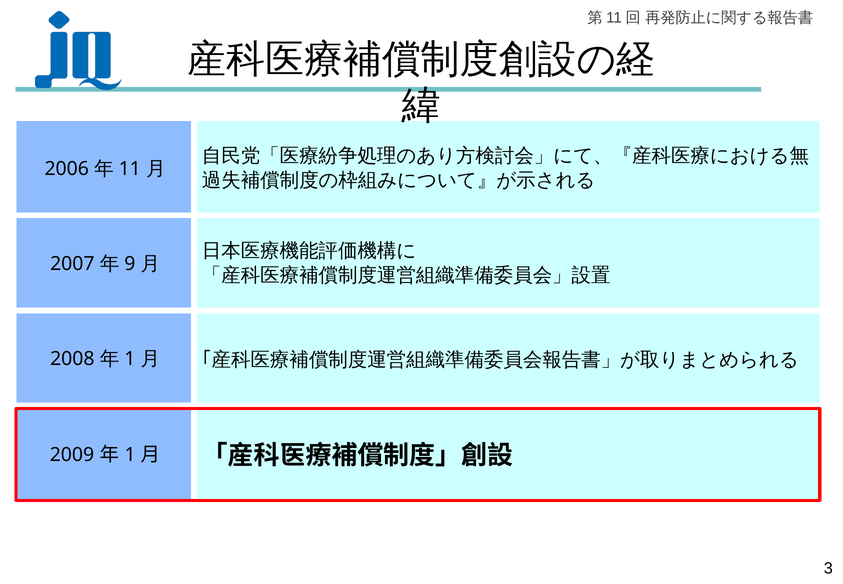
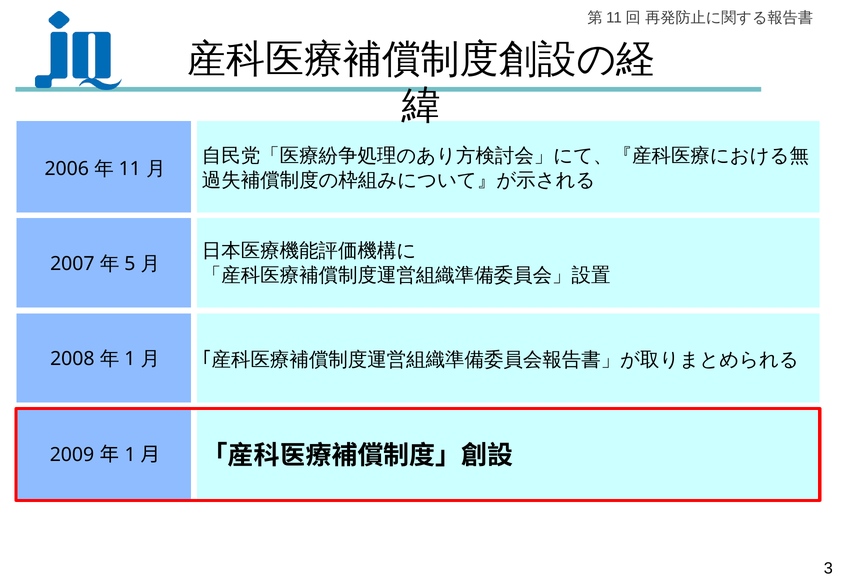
9: 9 -> 5 (130, 264)
